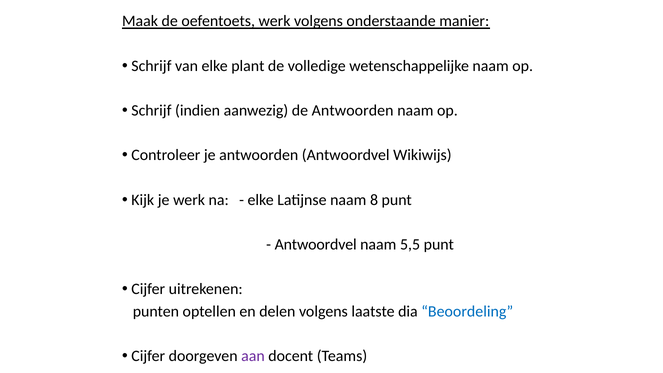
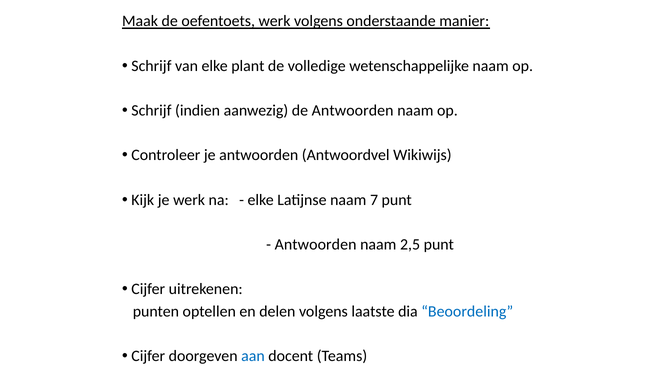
8: 8 -> 7 (374, 200)
Antwoordvel: Antwoordvel -> Antwoorden (316, 244)
5,5: 5,5 -> 2,5 (410, 244)
aan colour: purple -> blue (253, 356)
